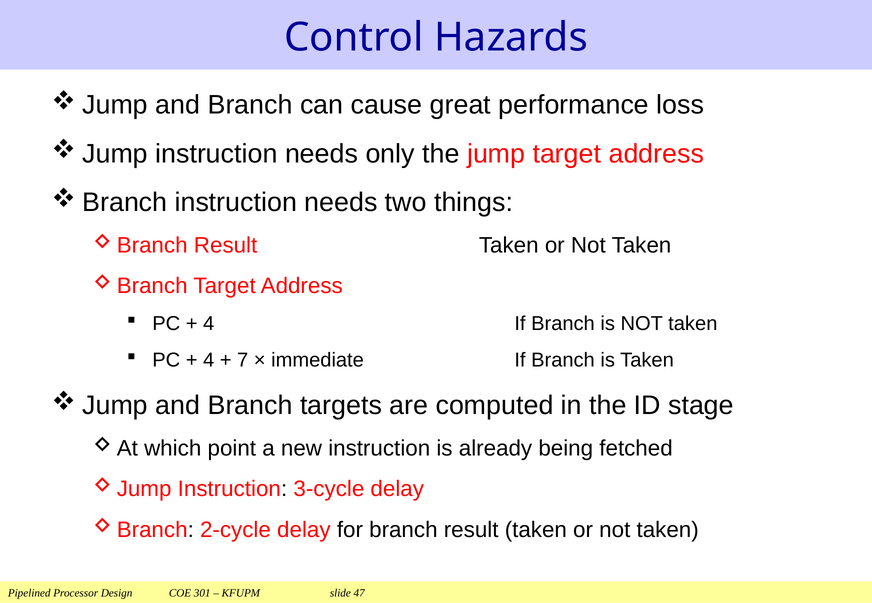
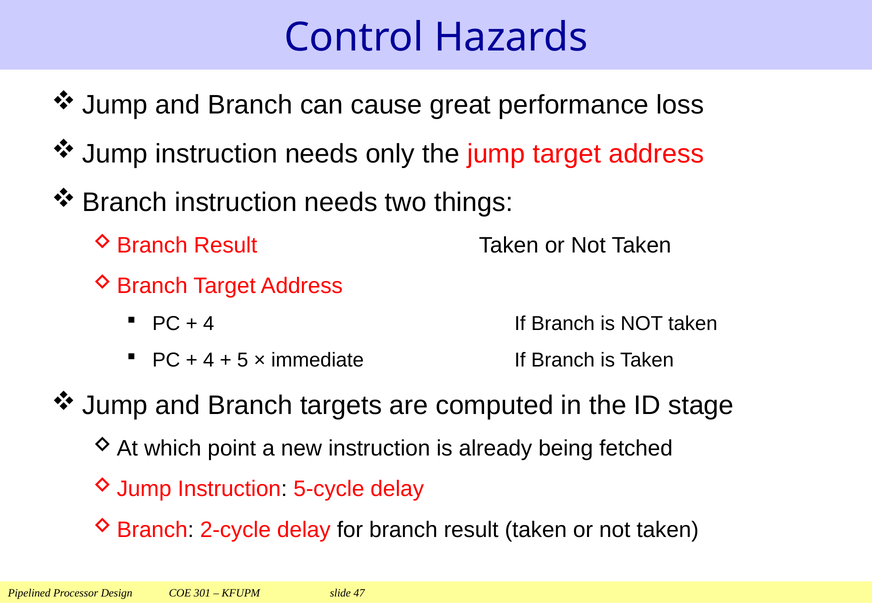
7: 7 -> 5 (243, 361)
3-cycle: 3-cycle -> 5-cycle (329, 490)
